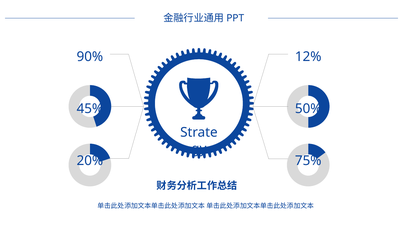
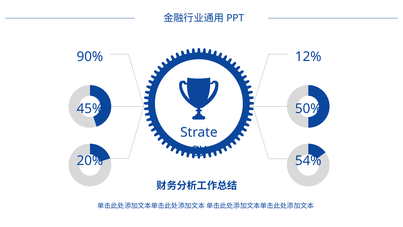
75%: 75% -> 54% (308, 161)
